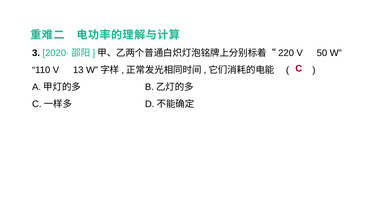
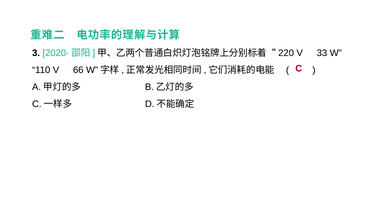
50: 50 -> 33 (322, 53)
13: 13 -> 66 (78, 70)
